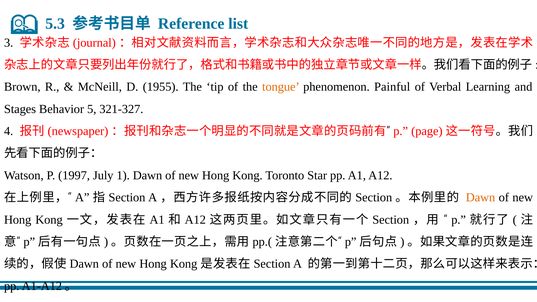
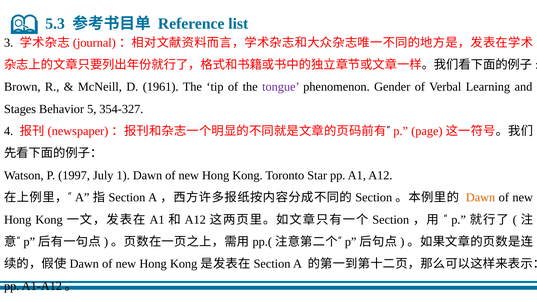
1955: 1955 -> 1961 (161, 87)
tongue colour: orange -> purple (281, 87)
Painful: Painful -> Gender (392, 87)
321-327: 321-327 -> 354-327 (121, 109)
